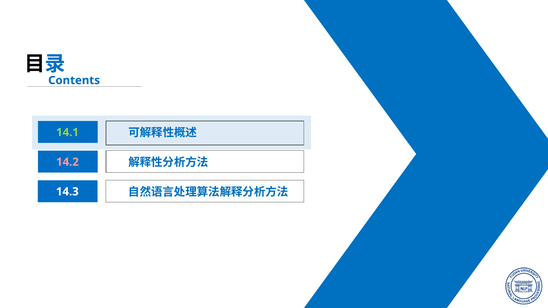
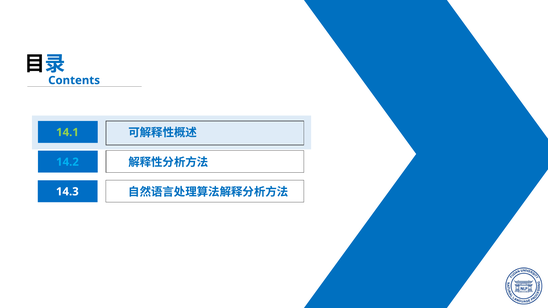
14.2 colour: pink -> light blue (67, 162)
